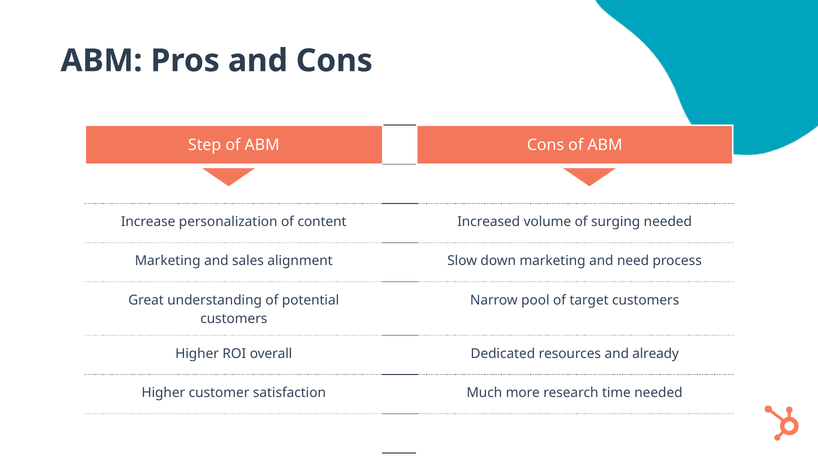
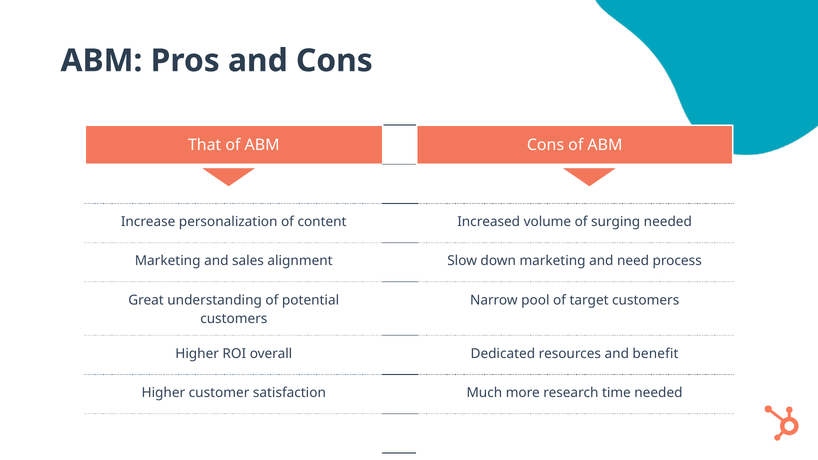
Step: Step -> That (205, 145)
already: already -> benefit (655, 354)
